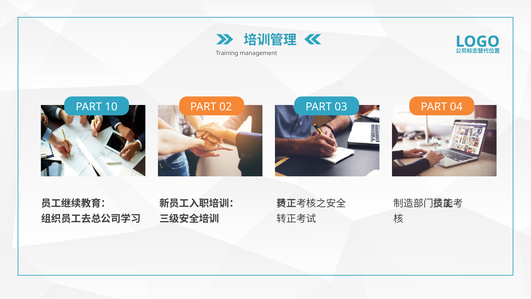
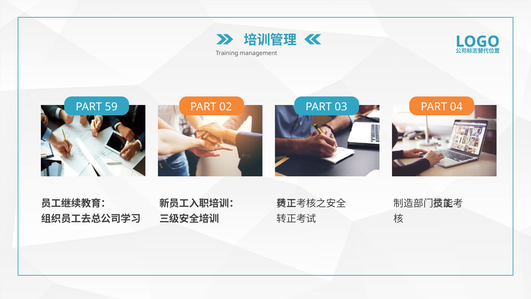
10: 10 -> 59 (111, 107)
